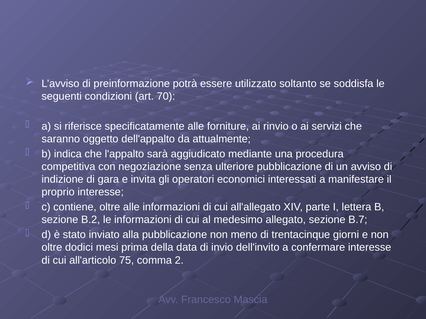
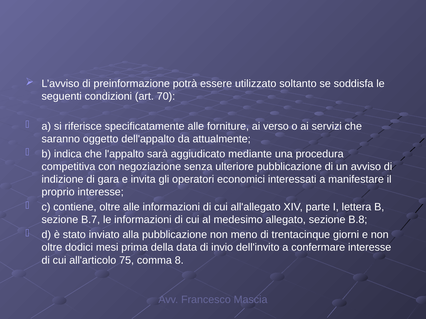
rinvio: rinvio -> verso (276, 126)
B.2: B.2 -> B.7 (91, 220)
B.7: B.7 -> B.8 (358, 220)
2: 2 -> 8 (179, 261)
